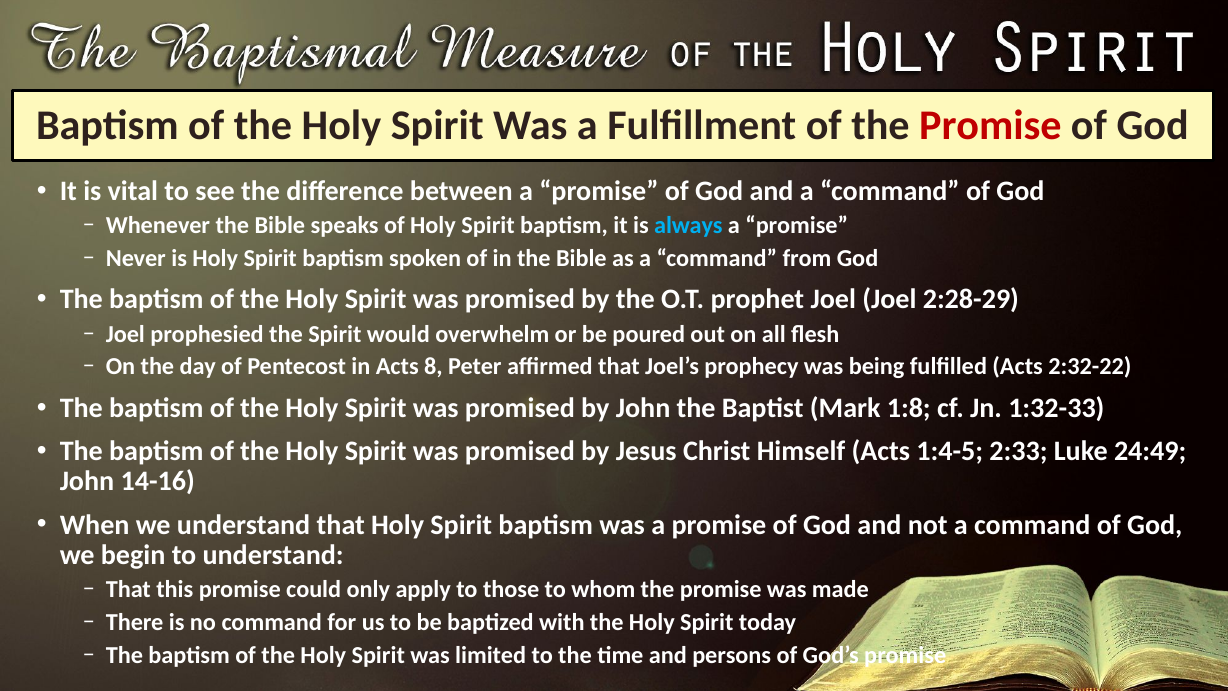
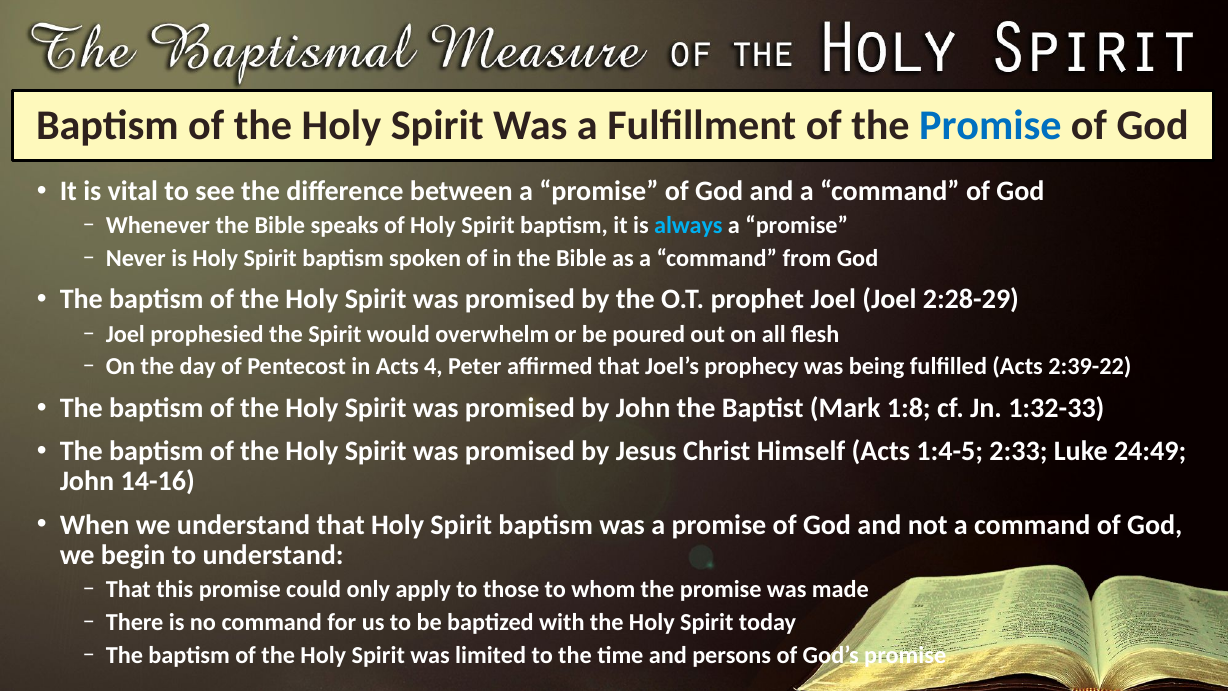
Promise colour: red -> blue (990, 125)
8: 8 -> 4 (433, 367)
2:32-22: 2:32-22 -> 2:39-22 (1090, 367)
